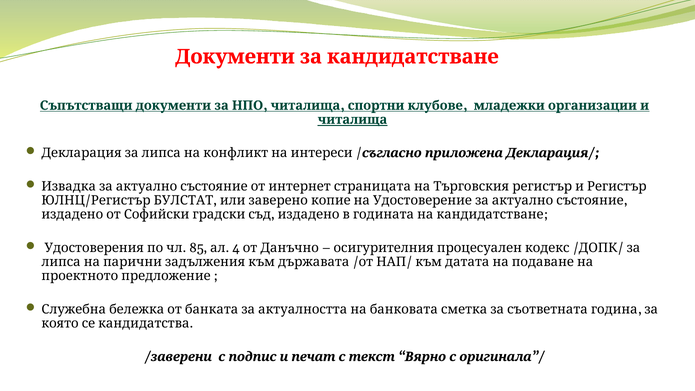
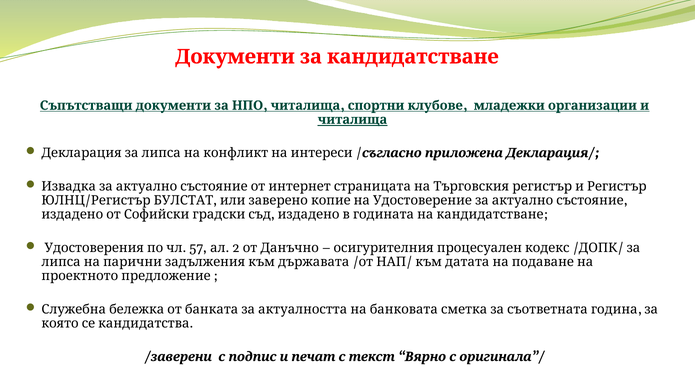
85: 85 -> 57 (198, 248)
4: 4 -> 2 (236, 248)
